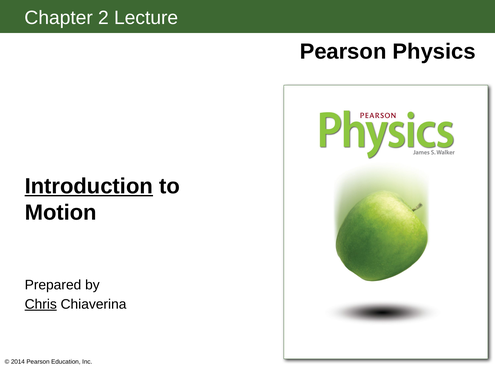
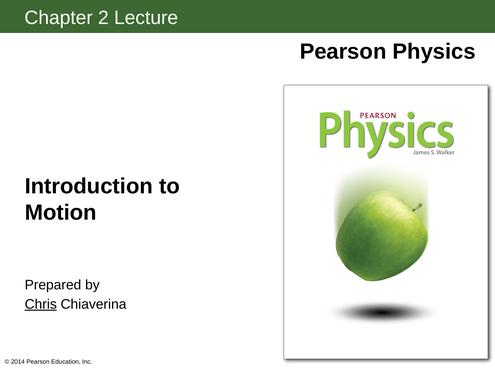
Introduction underline: present -> none (89, 186)
